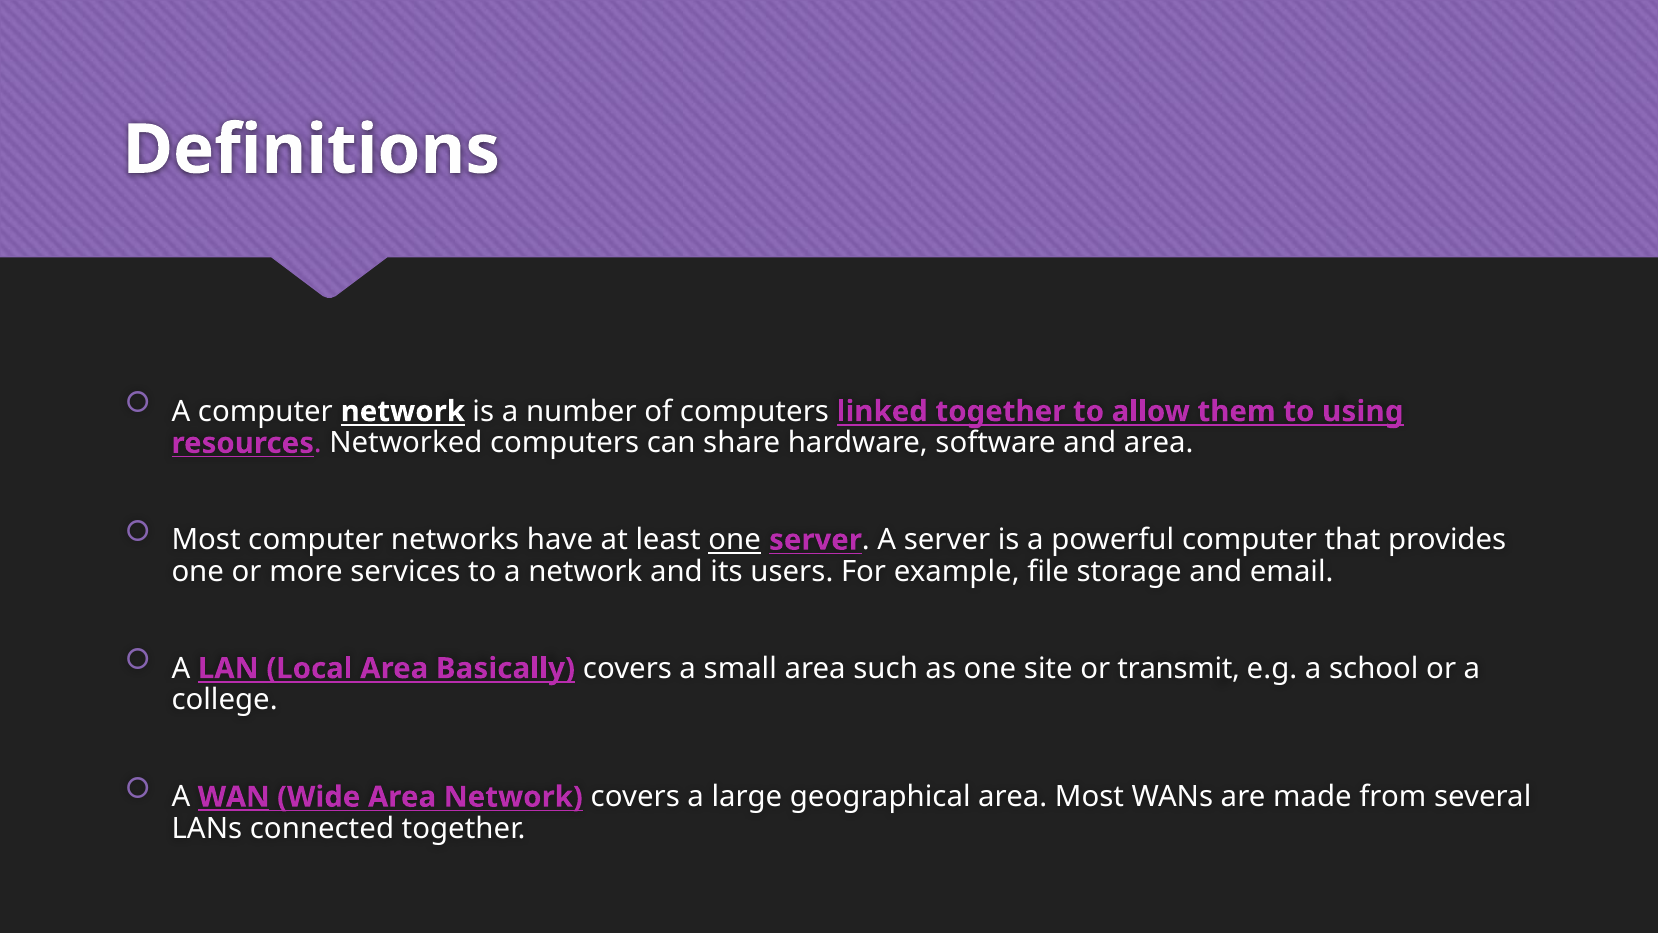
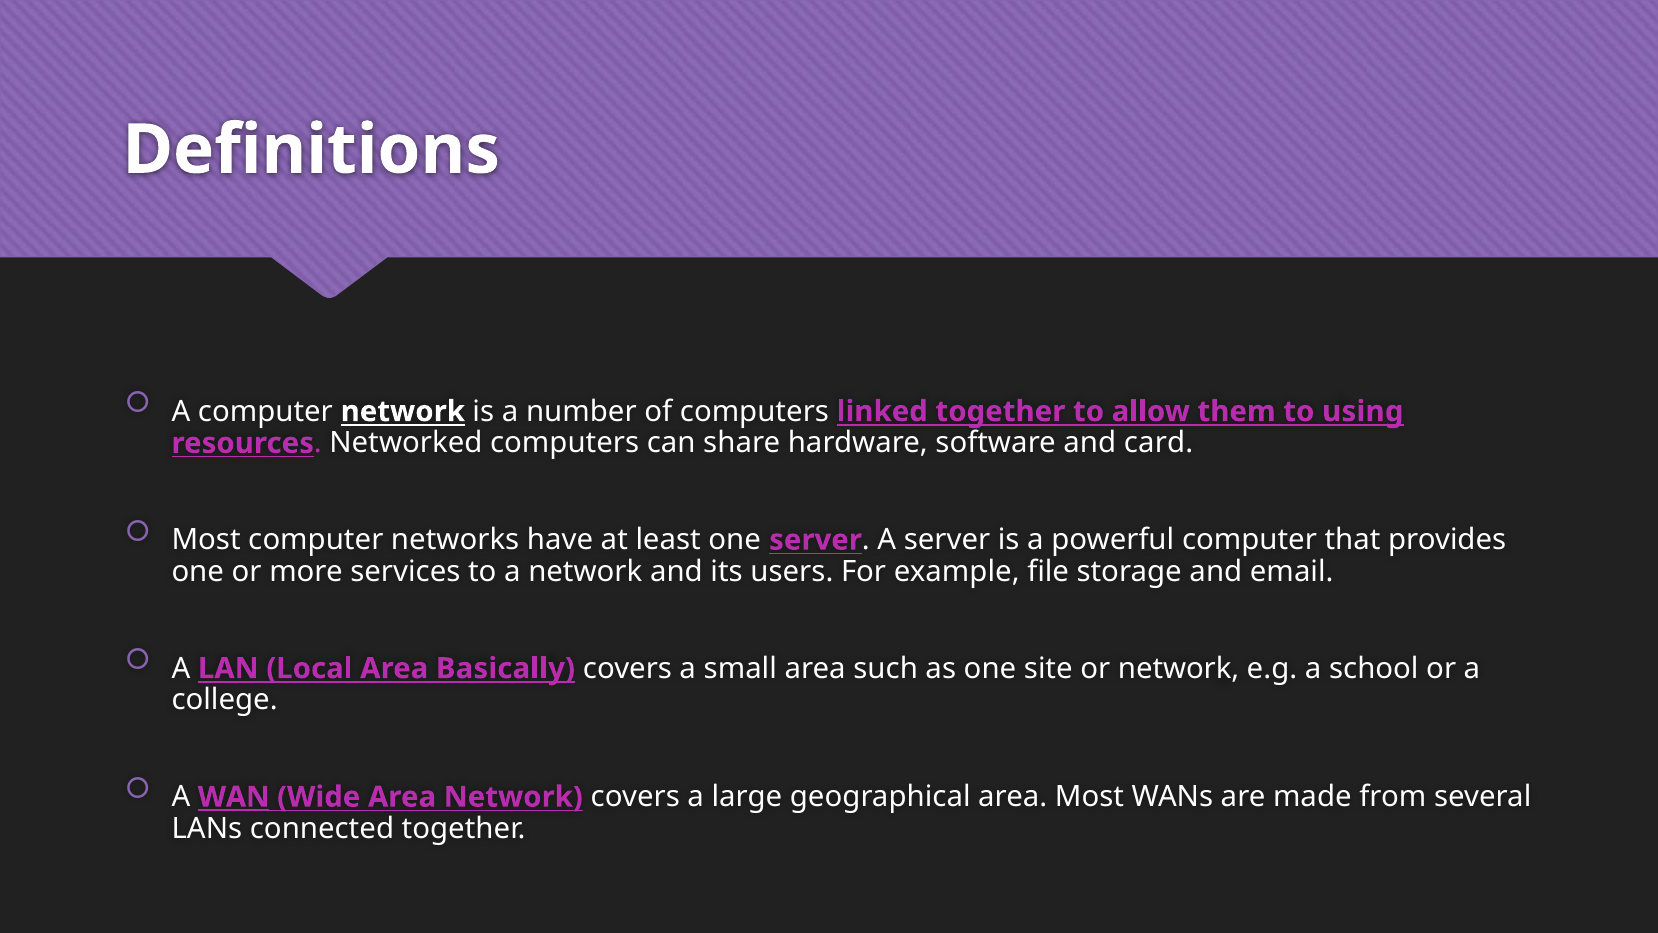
and area: area -> card (1159, 443)
one underline: present -> none (735, 540)
or transmit: transmit -> network (1179, 668)
